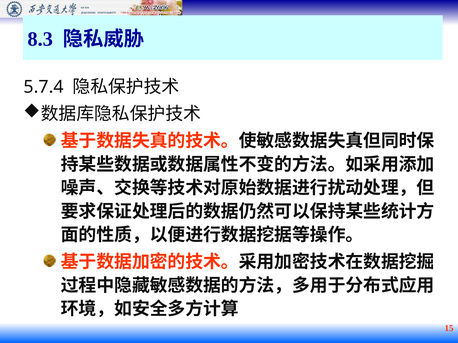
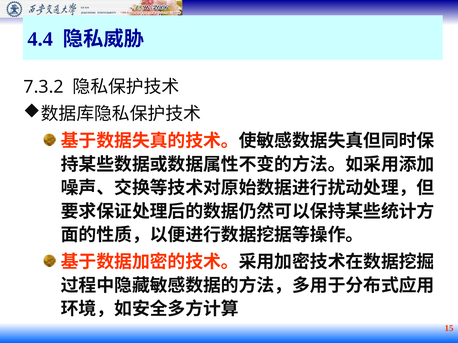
8.3: 8.3 -> 4.4 (40, 39)
5.7.4: 5.7.4 -> 7.3.2 (44, 87)
